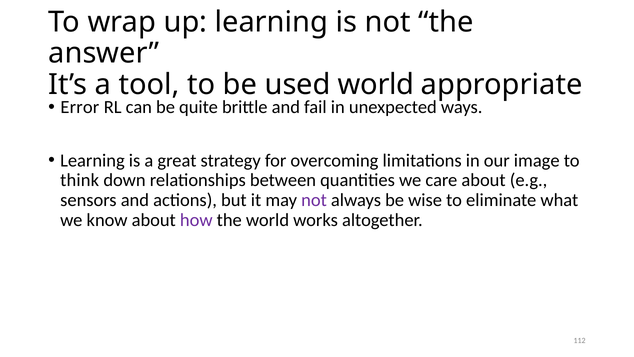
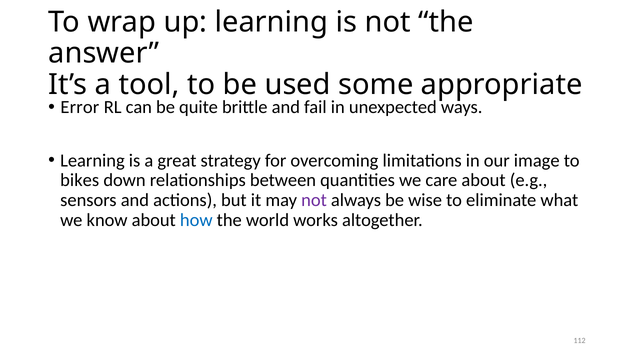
used world: world -> some (376, 85)
think: think -> bikes (80, 180)
how colour: purple -> blue (196, 220)
